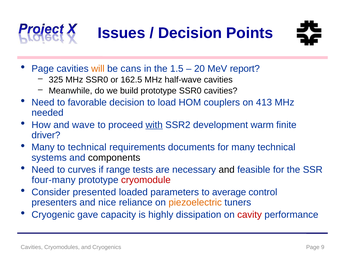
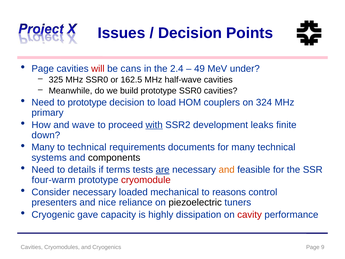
will colour: orange -> red (98, 69)
1.5: 1.5 -> 2.4 (177, 69)
20: 20 -> 49 (199, 69)
report: report -> under (245, 69)
to favorable: favorable -> prototype (87, 102)
413: 413 -> 324 (264, 102)
needed: needed -> primary (48, 113)
warm: warm -> leaks (262, 125)
driver: driver -> down (46, 135)
curves: curves -> details (82, 170)
range: range -> terms (118, 170)
are underline: none -> present (163, 170)
and colour: black -> orange (227, 170)
four-many: four-many -> four-warm (54, 180)
Consider presented: presented -> necessary (94, 192)
parameters: parameters -> mechanical (175, 192)
average: average -> reasons (229, 192)
piezoelectric colour: orange -> black (195, 202)
